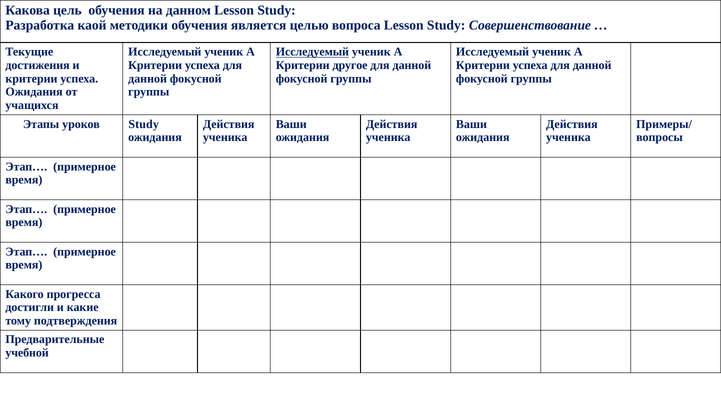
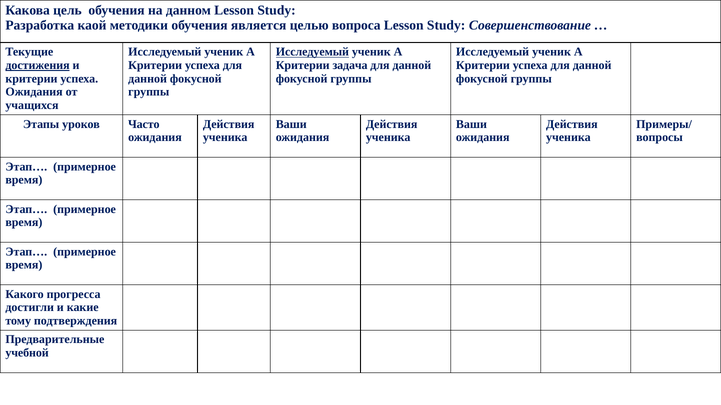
достижения underline: none -> present (38, 65)
другое: другое -> задача (350, 65)
уроков Study: Study -> Часто (144, 124)
